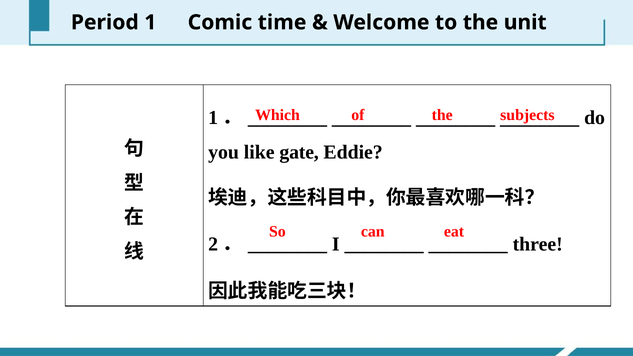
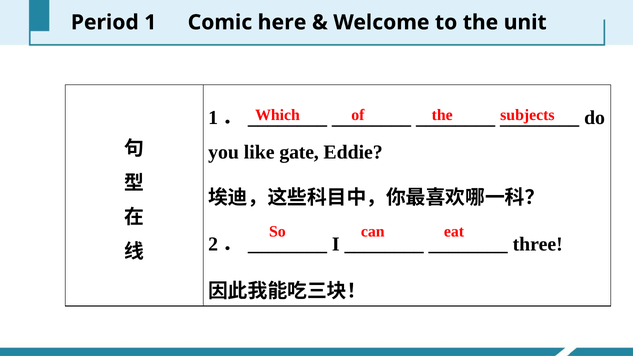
time: time -> here (282, 22)
